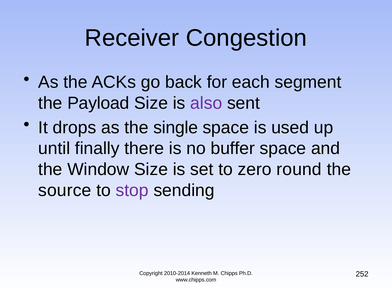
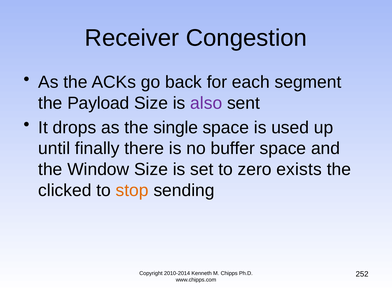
round: round -> exists (299, 169)
source: source -> clicked (65, 190)
stop colour: purple -> orange (132, 190)
